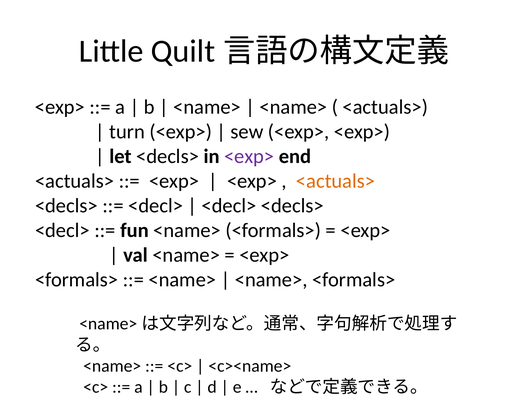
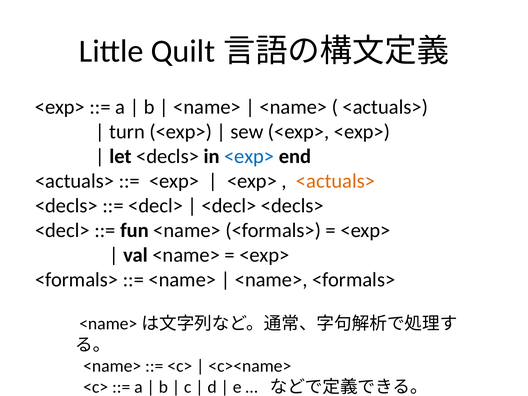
<exp> colour: purple -> blue (249, 156)
